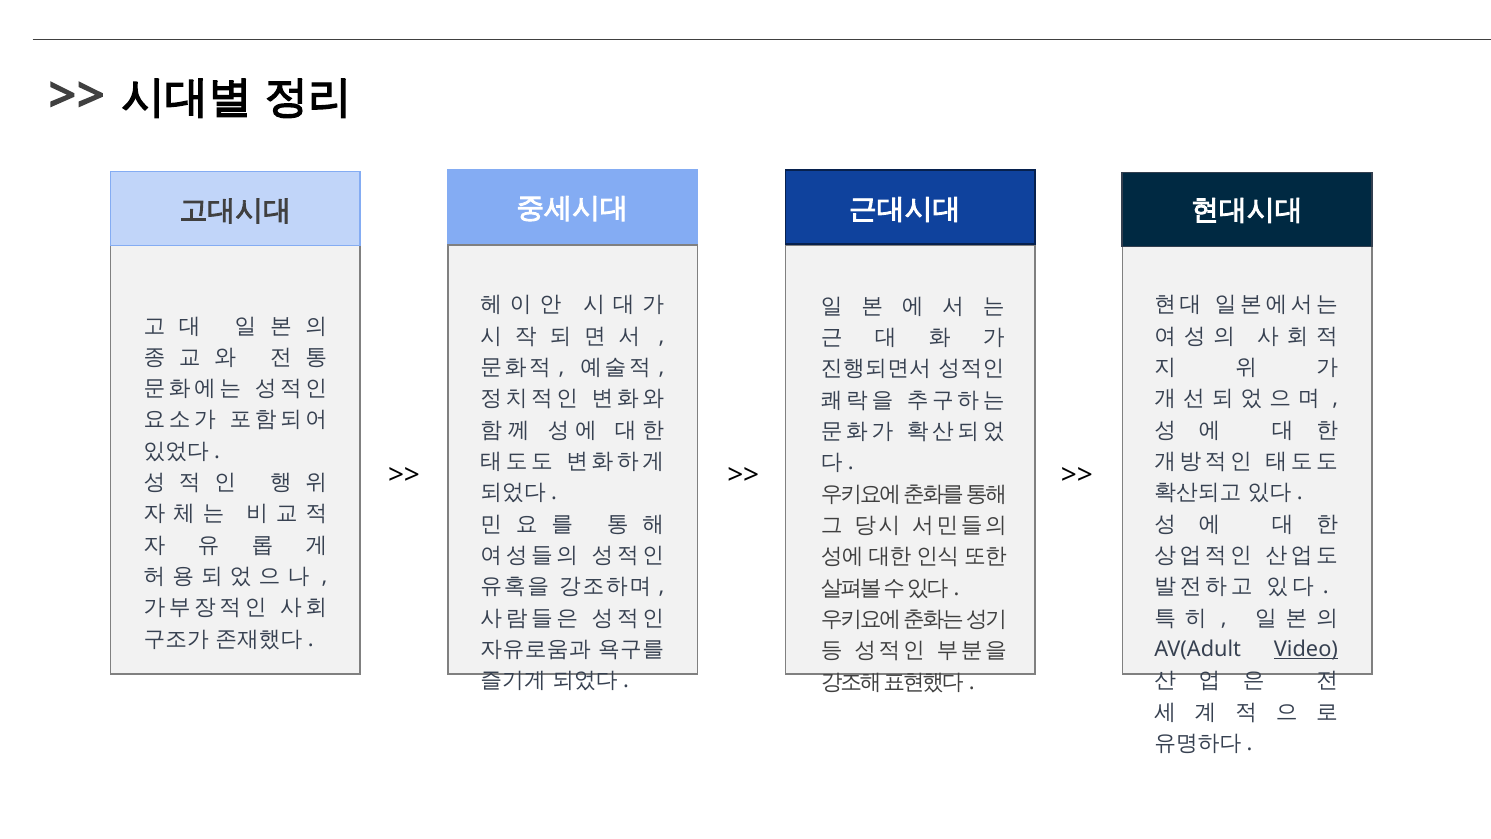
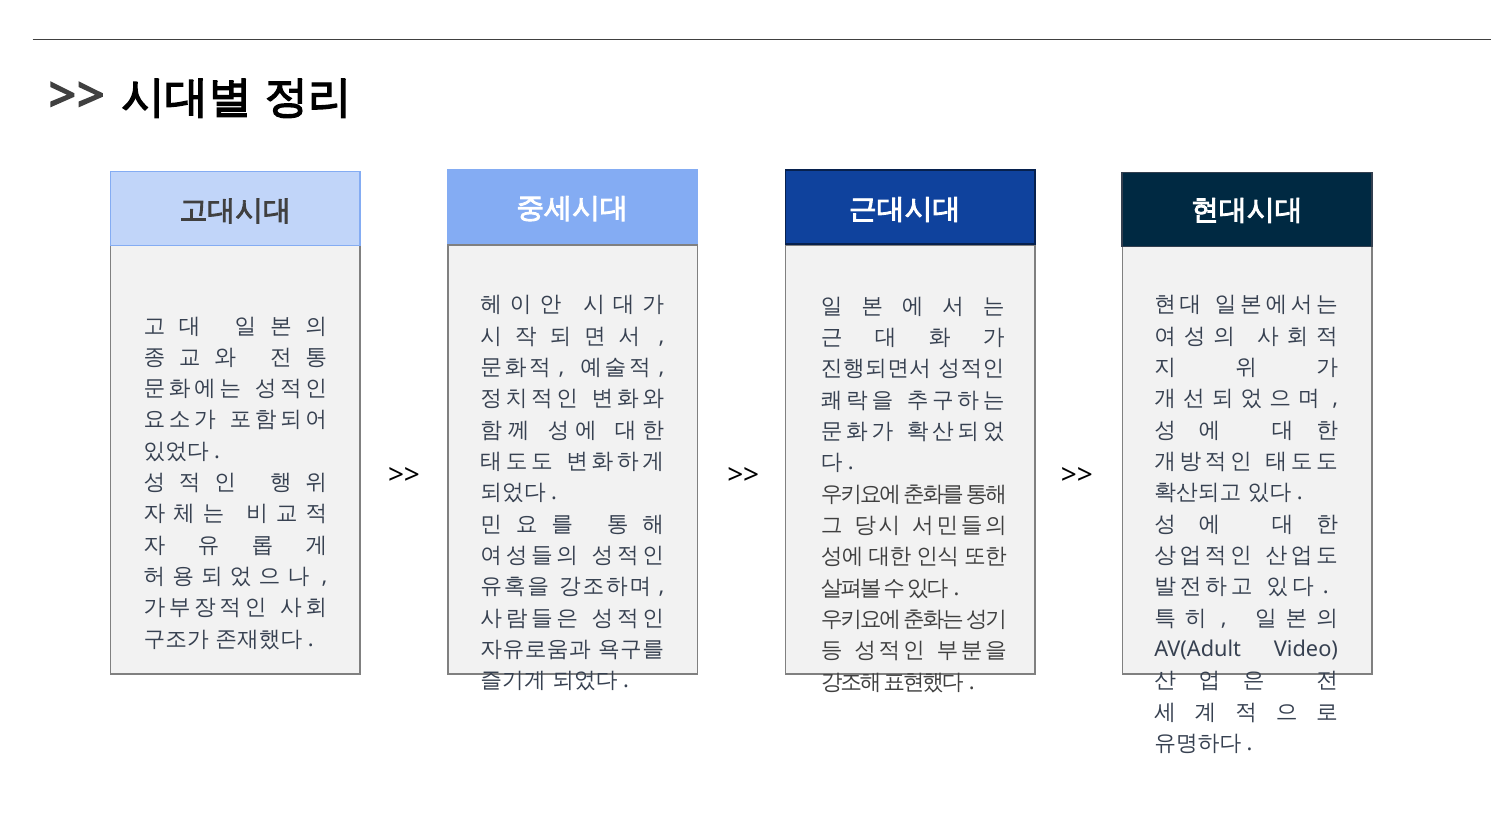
Video underline: present -> none (1306, 649)
